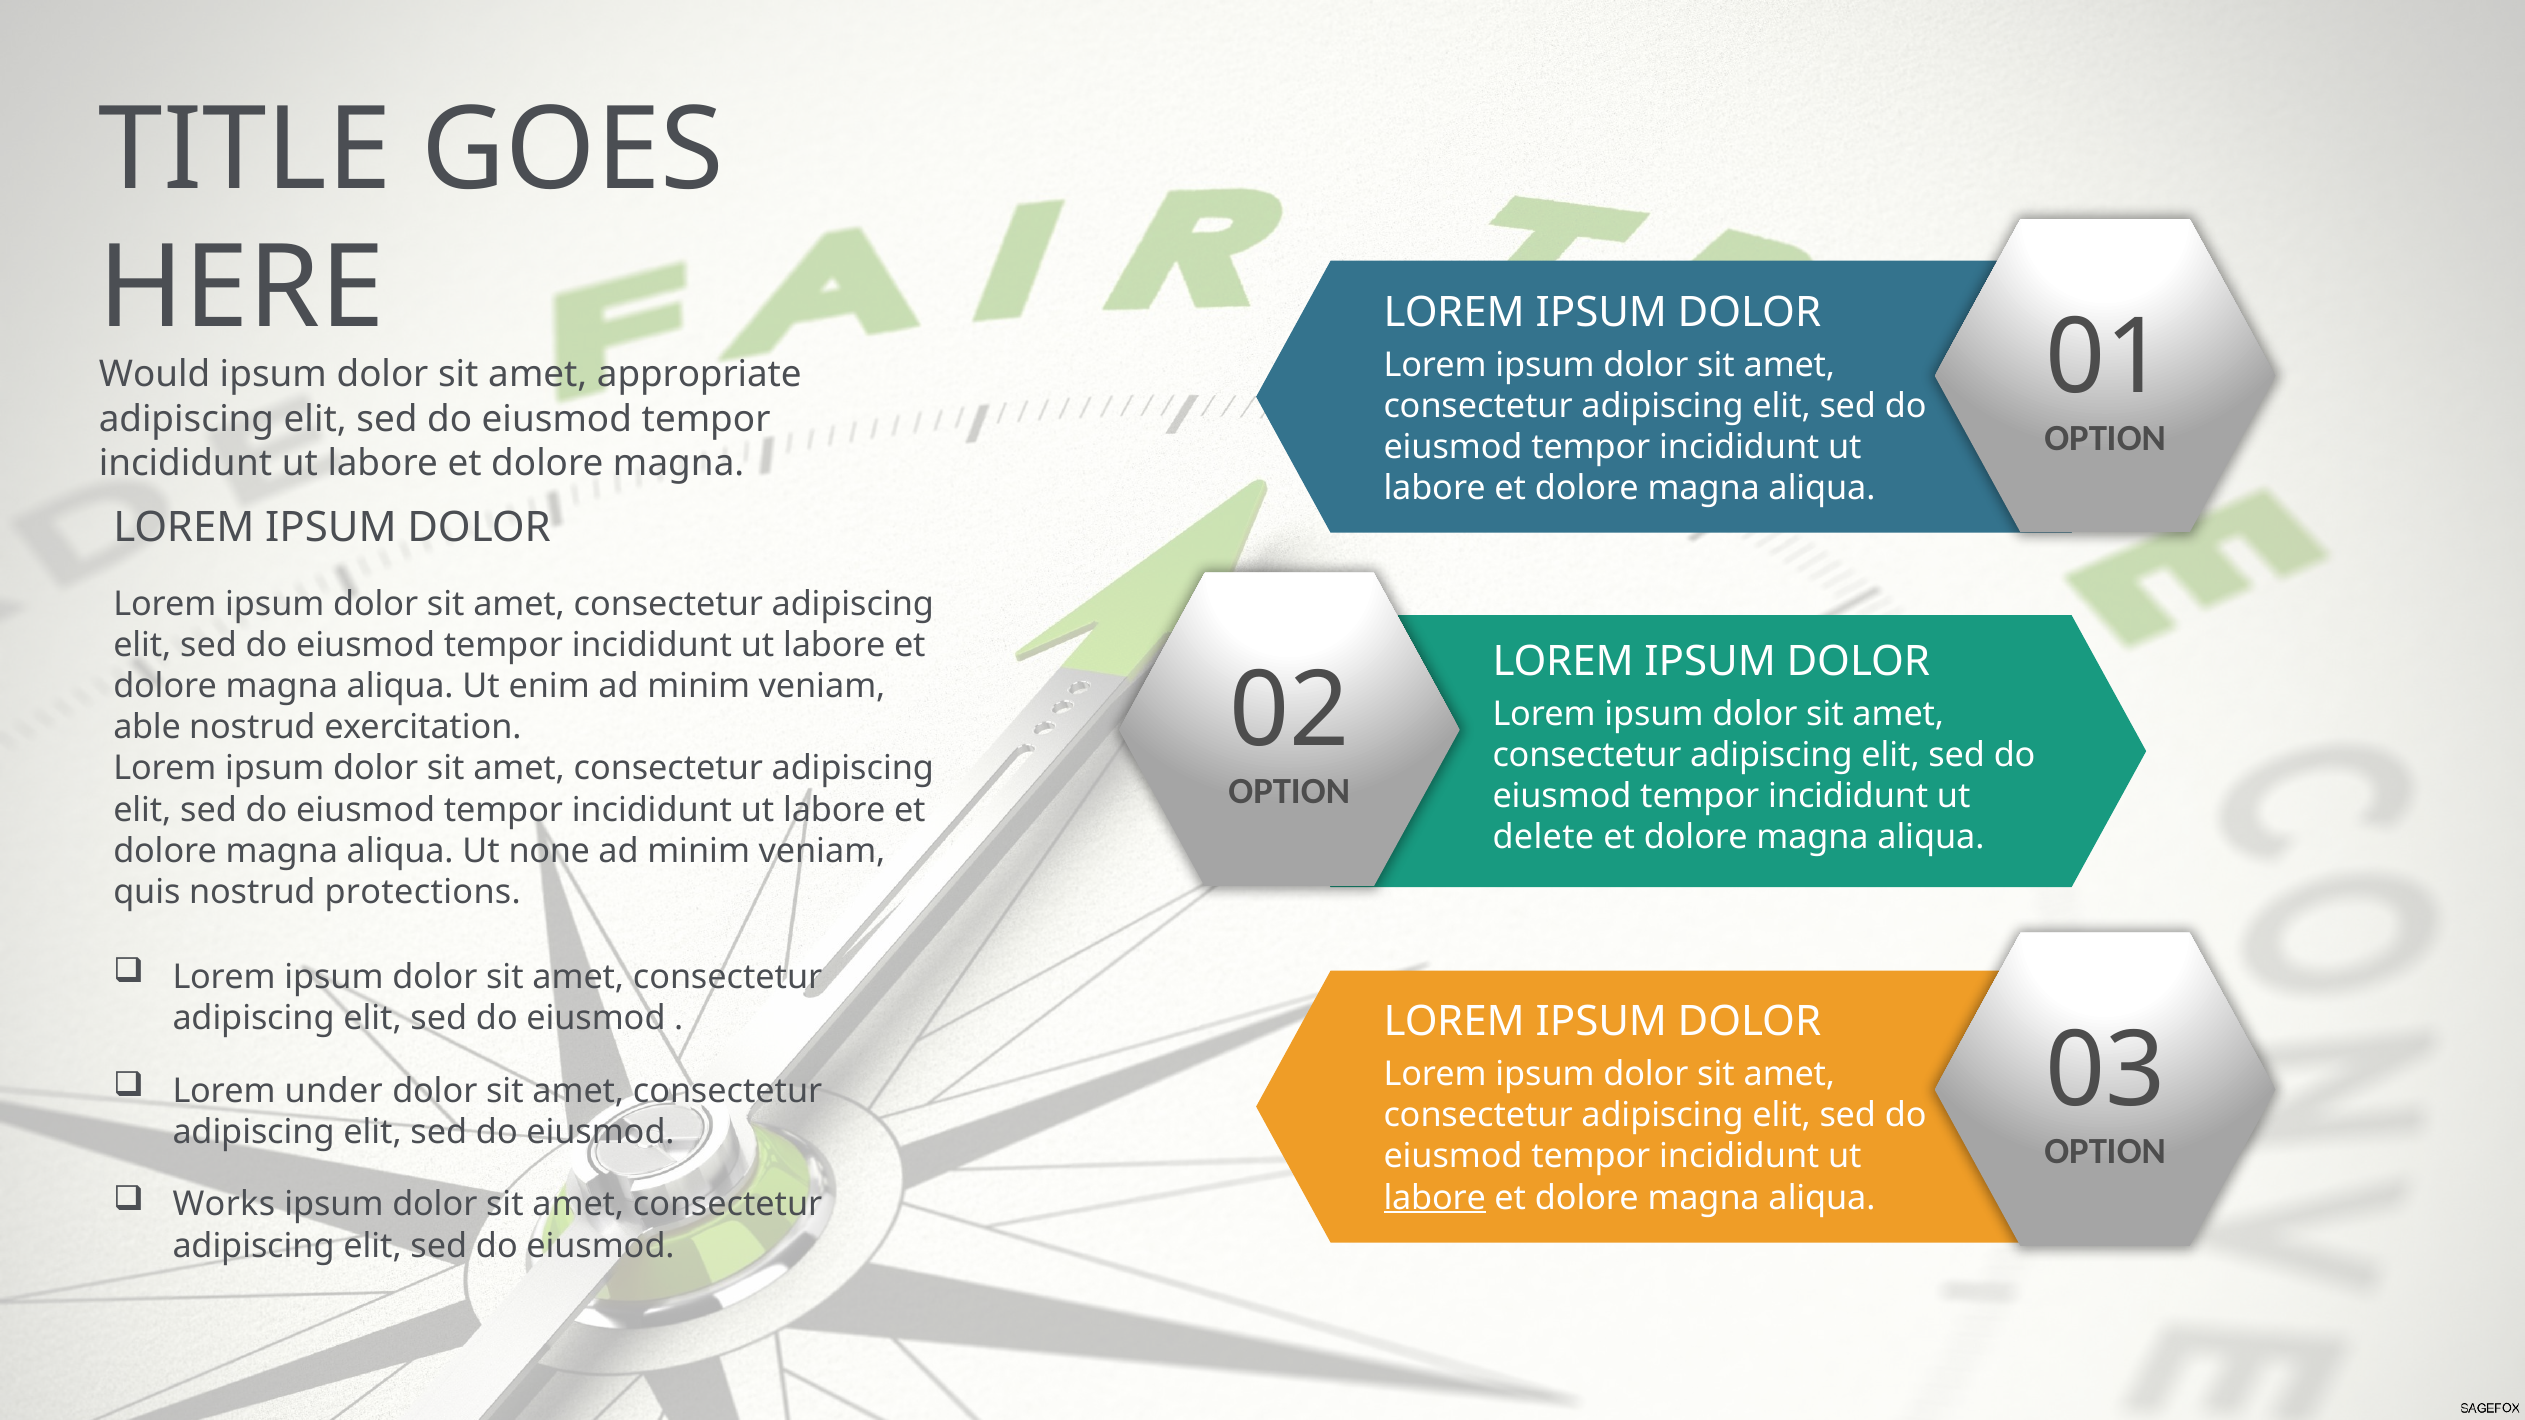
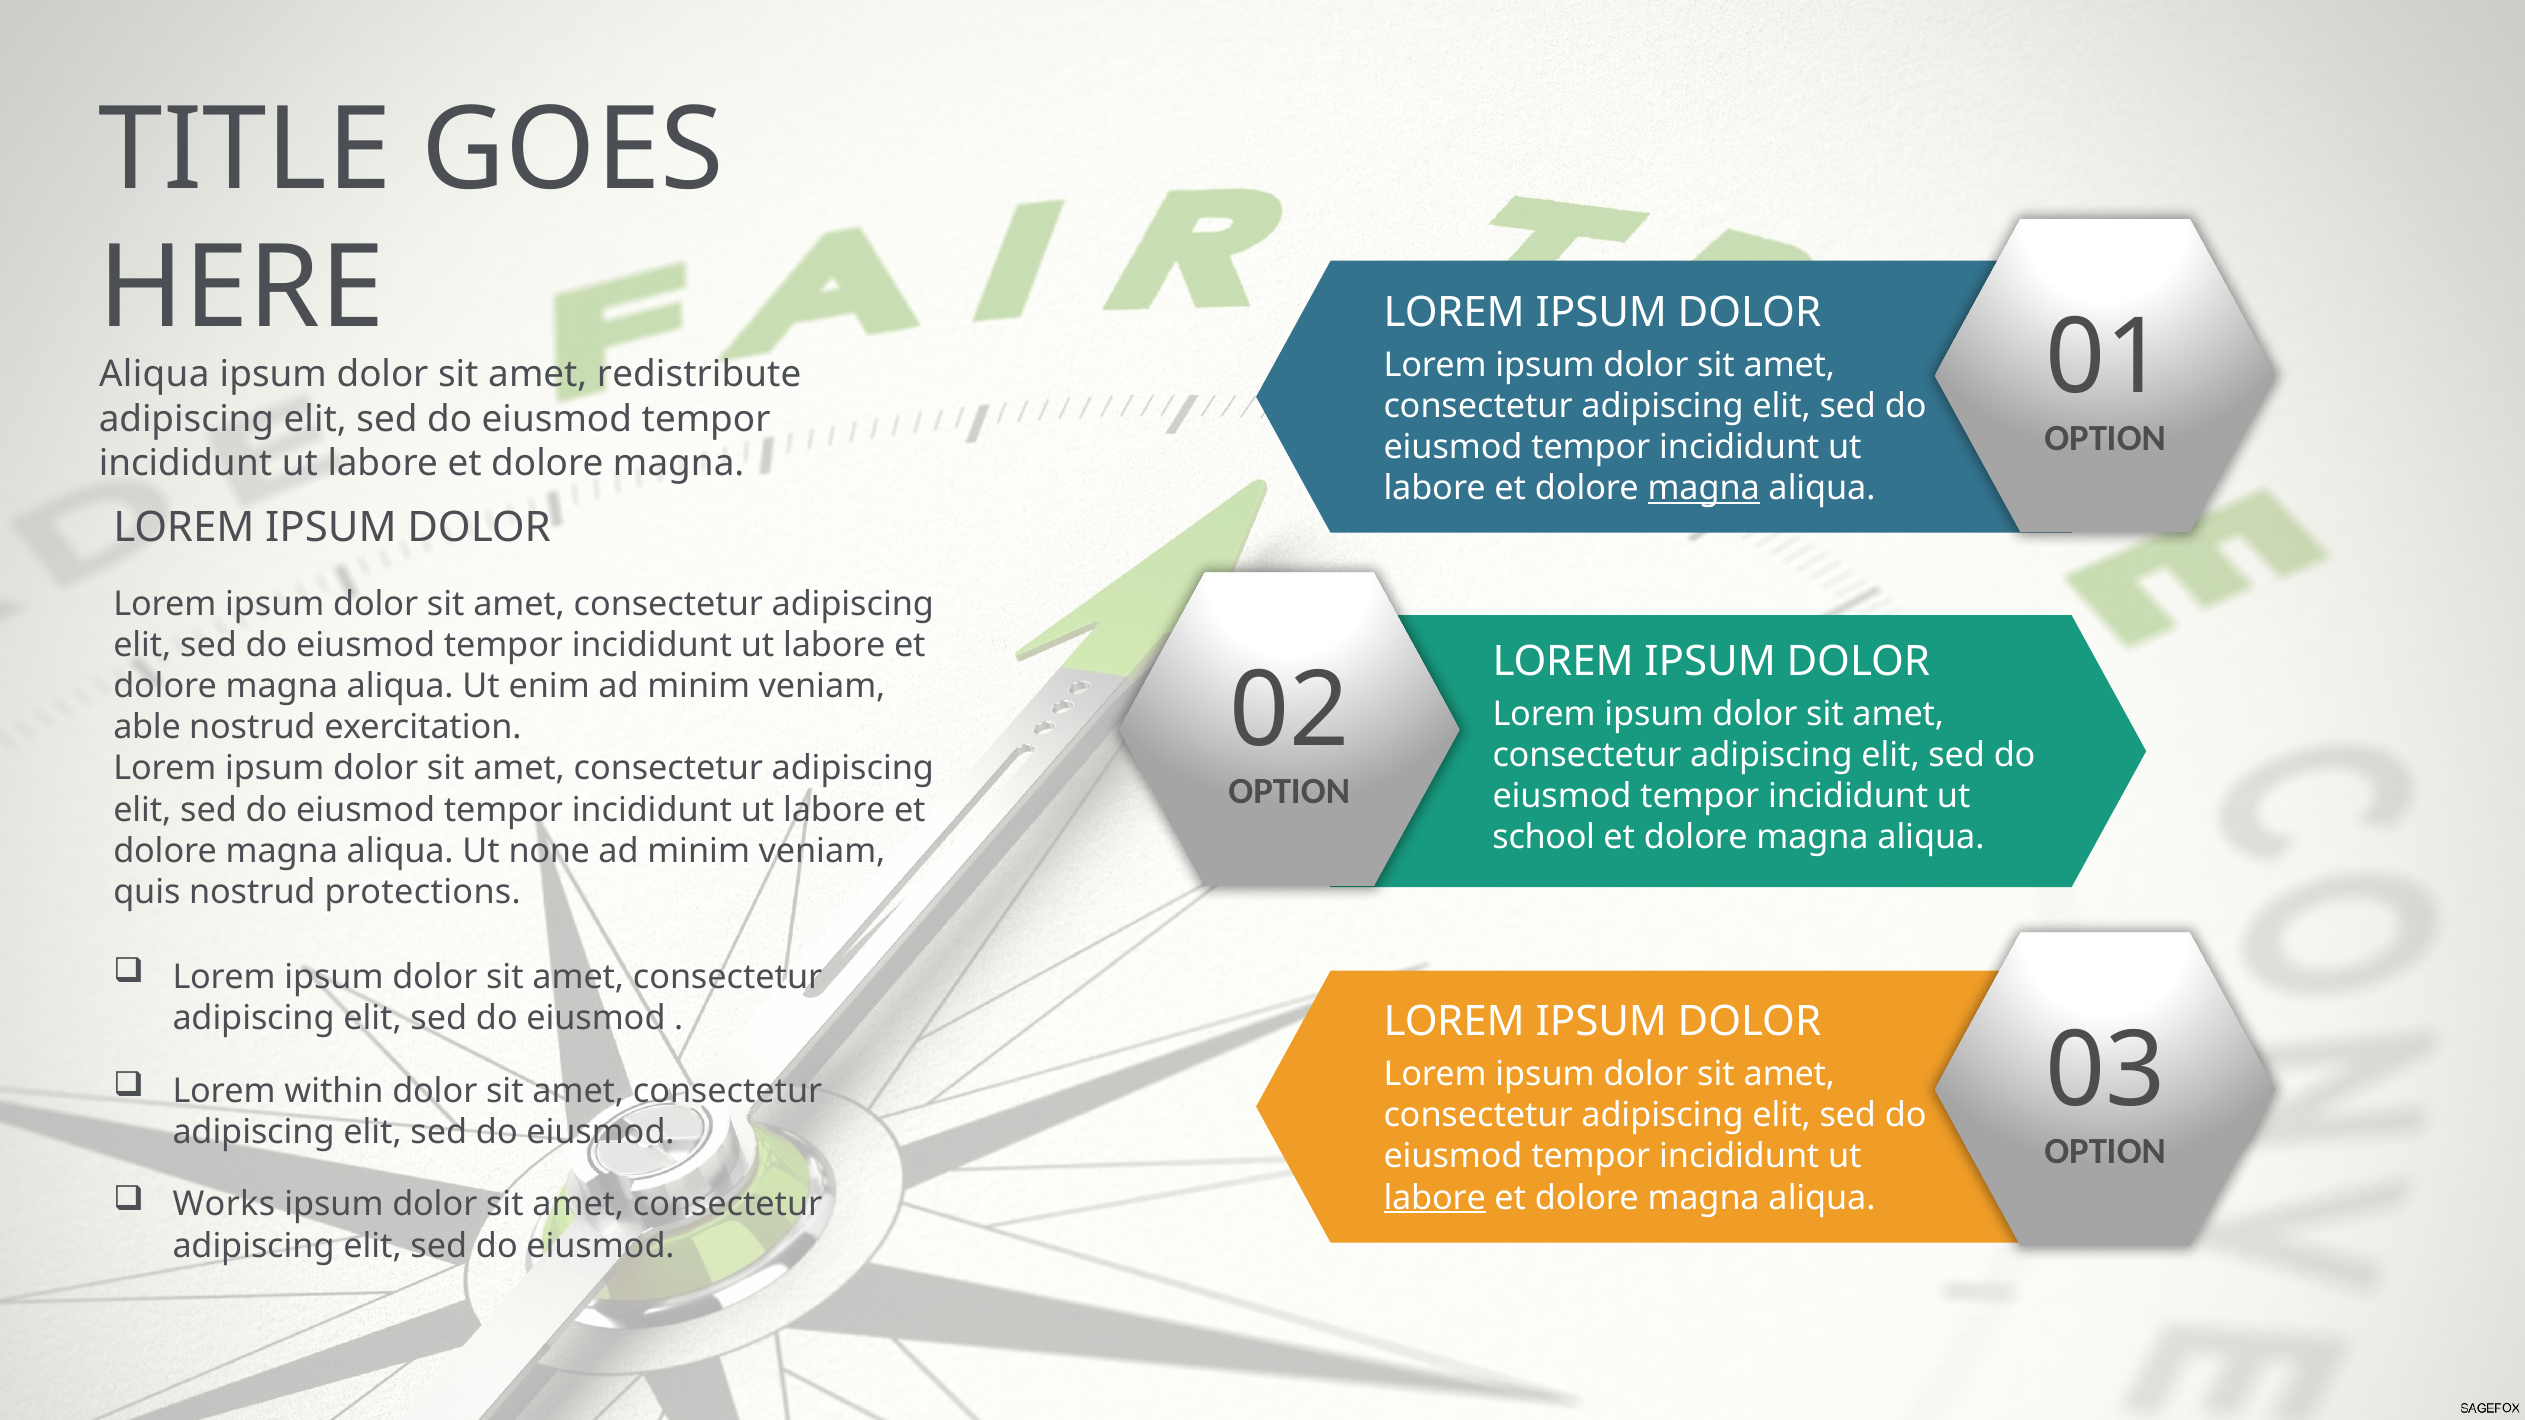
Would: Would -> Aliqua (154, 375)
appropriate: appropriate -> redistribute (699, 375)
magna underline: none -> present (1704, 488)
delete: delete -> school (1544, 838)
under: under -> within (334, 1091)
